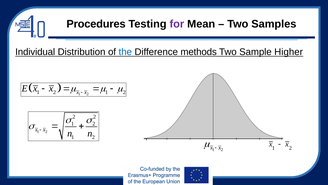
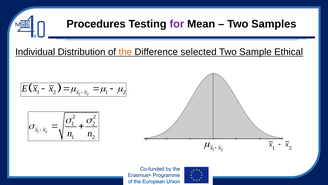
the colour: blue -> orange (125, 52)
methods: methods -> selected (199, 52)
Higher: Higher -> Ethical (289, 52)
